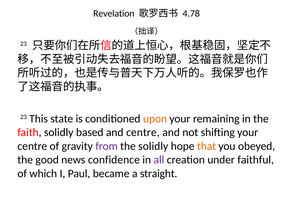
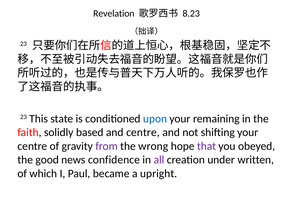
4.78: 4.78 -> 8.23 (191, 13)
upon colour: orange -> blue (155, 119)
the solidly: solidly -> wrong (153, 146)
that colour: orange -> purple (207, 146)
faithful: faithful -> written (256, 160)
straight: straight -> upright (159, 173)
